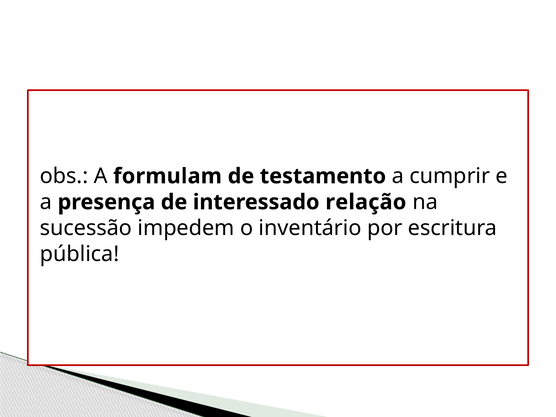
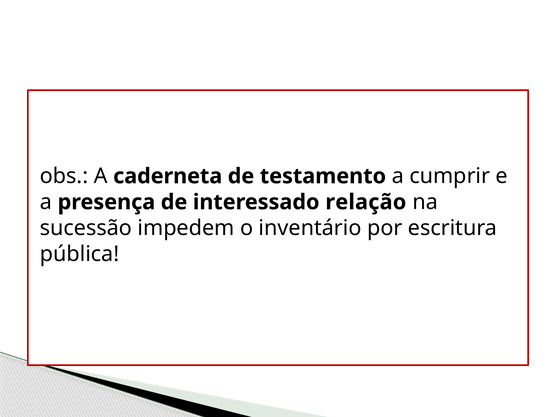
formulam: formulam -> caderneta (168, 176)
